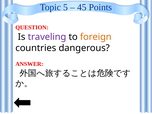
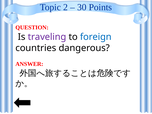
5: 5 -> 2 (66, 7)
45: 45 -> 30 (82, 7)
foreign colour: orange -> blue (96, 37)
